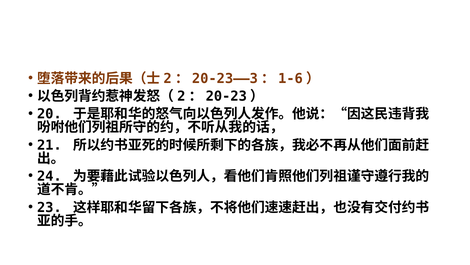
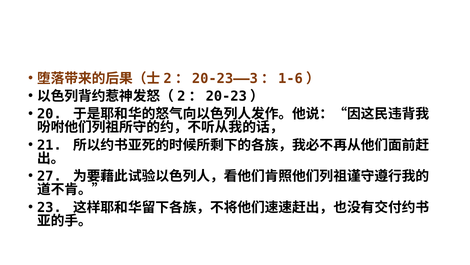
24: 24 -> 27 (49, 176)
